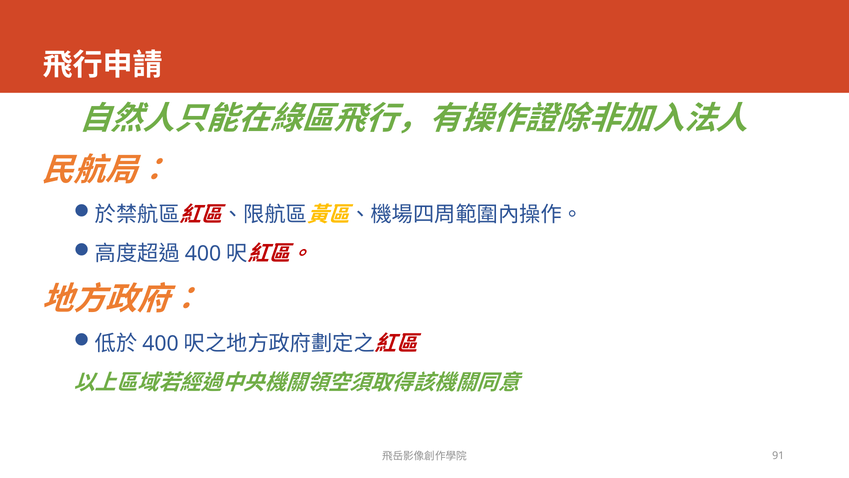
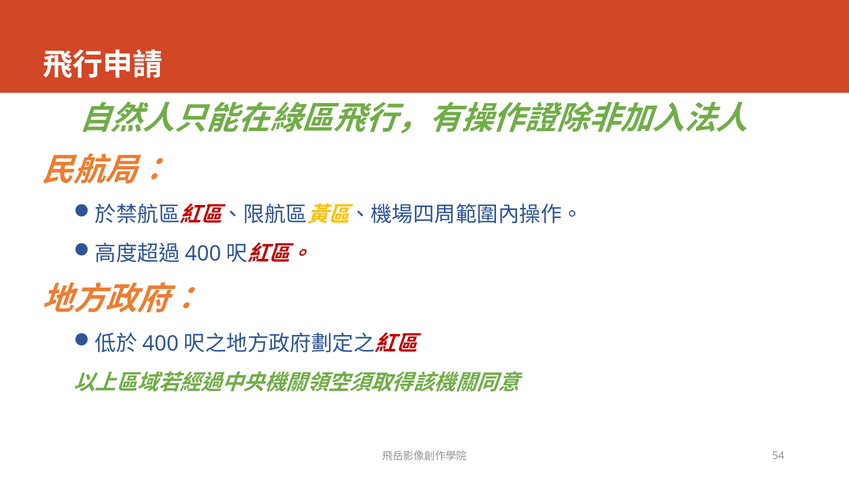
91: 91 -> 54 (778, 455)
